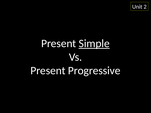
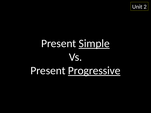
Progressive underline: none -> present (94, 71)
